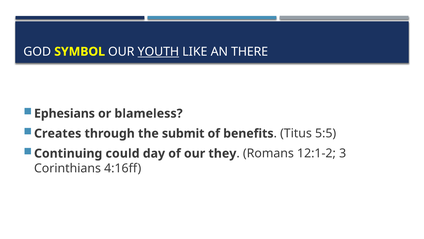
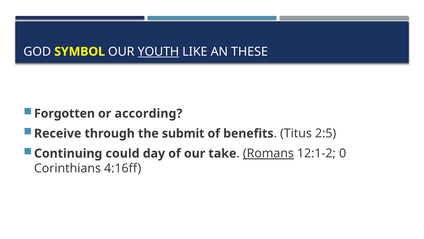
THERE: THERE -> THESE (250, 52)
Ephesians: Ephesians -> Forgotten (64, 113)
blameless: blameless -> according (148, 113)
Creates: Creates -> Receive (58, 133)
5:5: 5:5 -> 2:5 (326, 133)
they: they -> take (222, 153)
Romans underline: none -> present (268, 153)
3: 3 -> 0 (343, 153)
